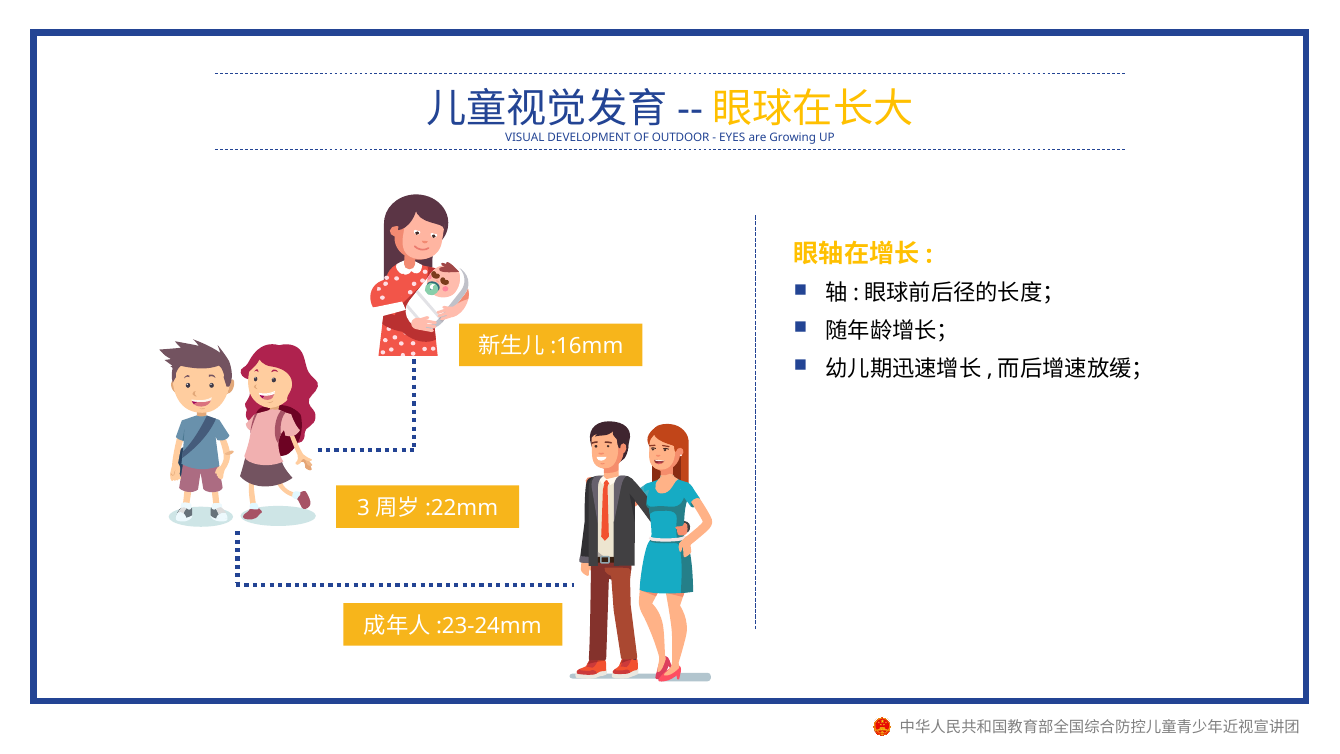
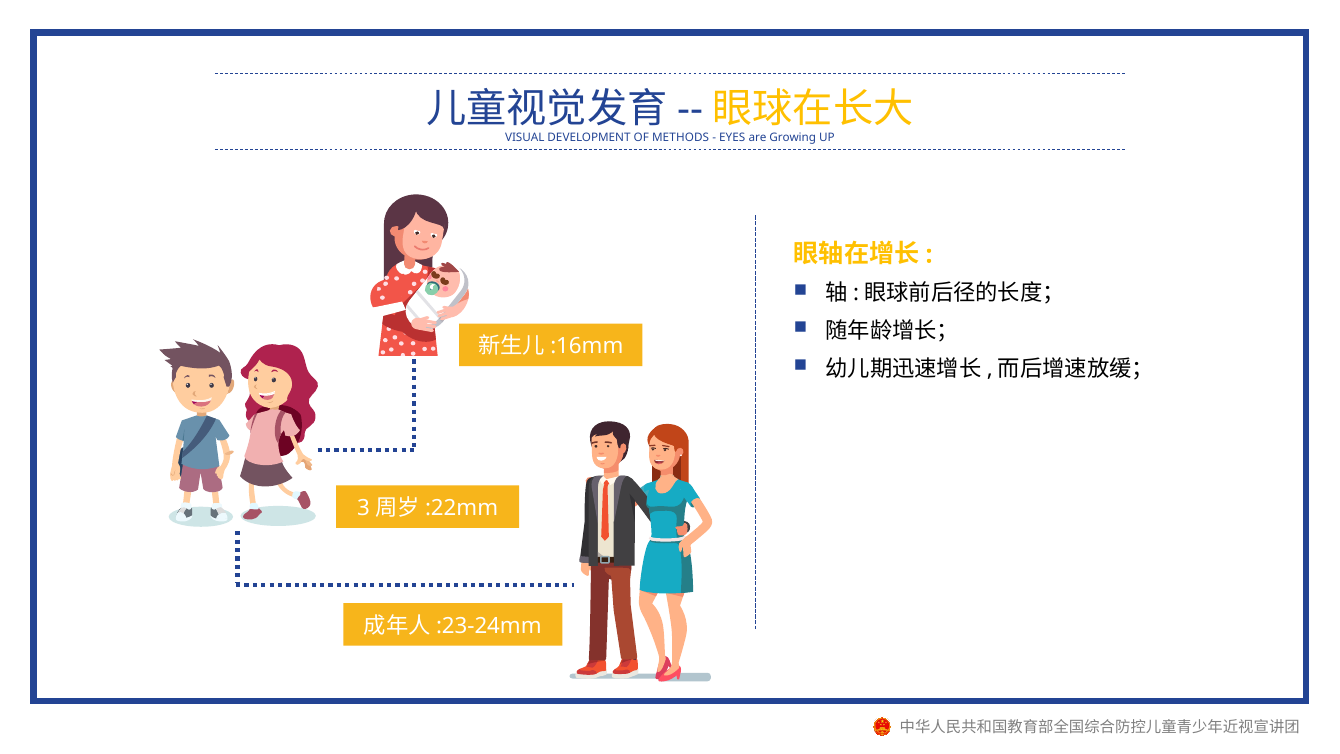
OUTDOOR: OUTDOOR -> METHODS (681, 137)
